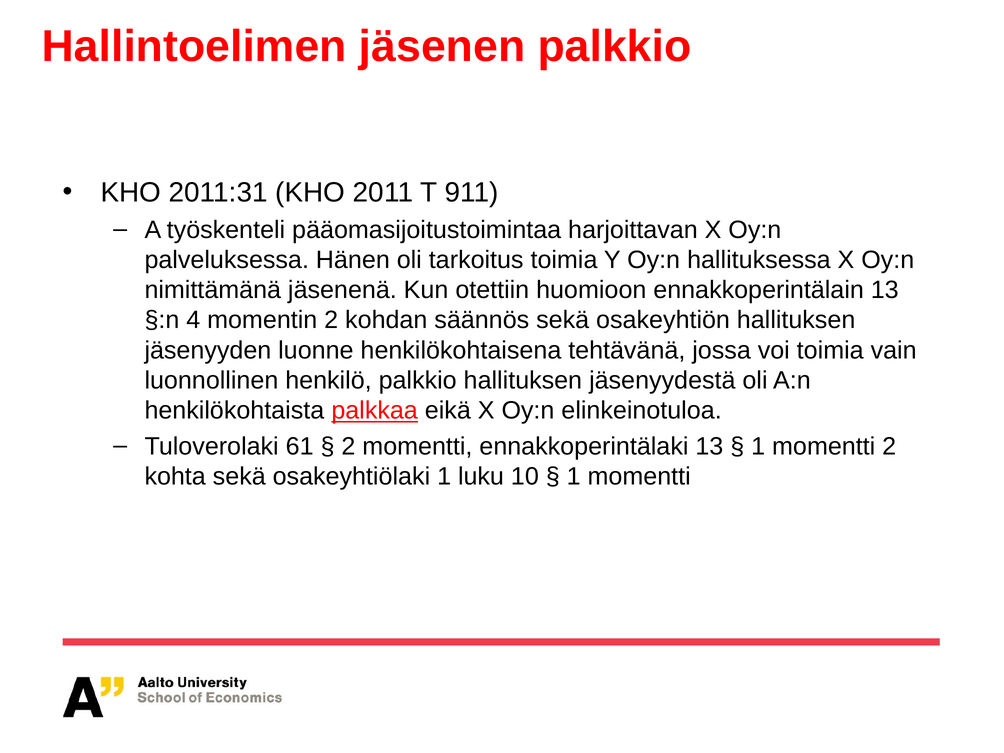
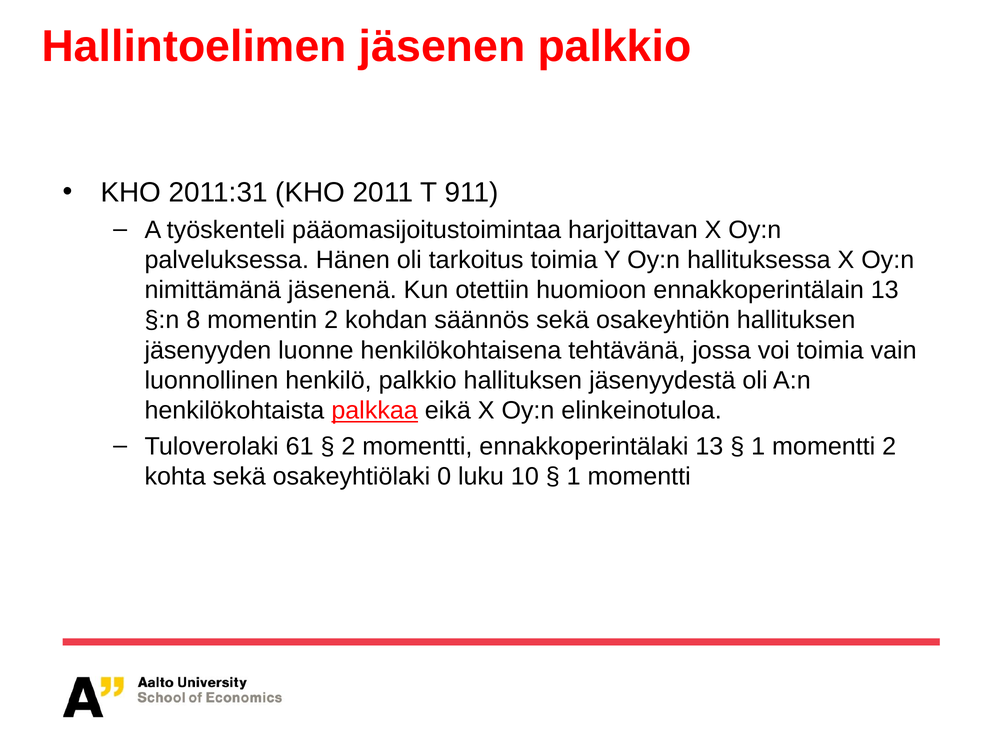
4: 4 -> 8 (193, 320)
osakeyhtiölaki 1: 1 -> 0 (444, 476)
